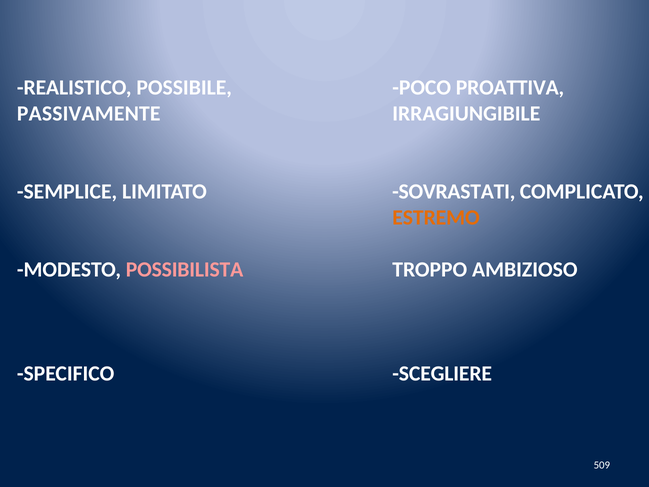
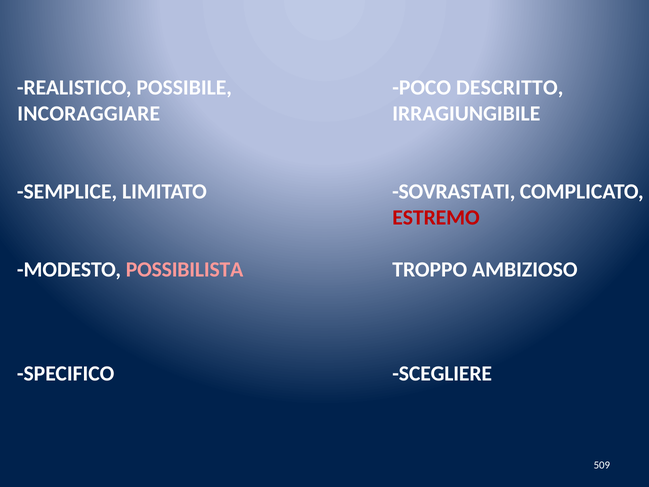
PROATTIVA: PROATTIVA -> DESCRITTO (510, 88)
PASSIVAMENTE: PASSIVAMENTE -> INCORAGGIARE (89, 114)
ESTREMO colour: orange -> red (436, 217)
